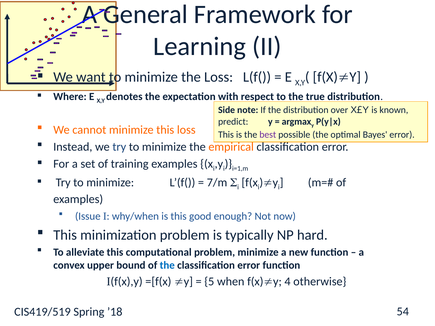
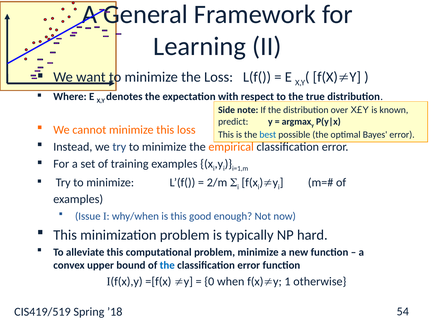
best colour: purple -> blue (268, 135)
7/m: 7/m -> 2/m (217, 183)
5: 5 -> 0 (209, 282)
4: 4 -> 1 (288, 282)
